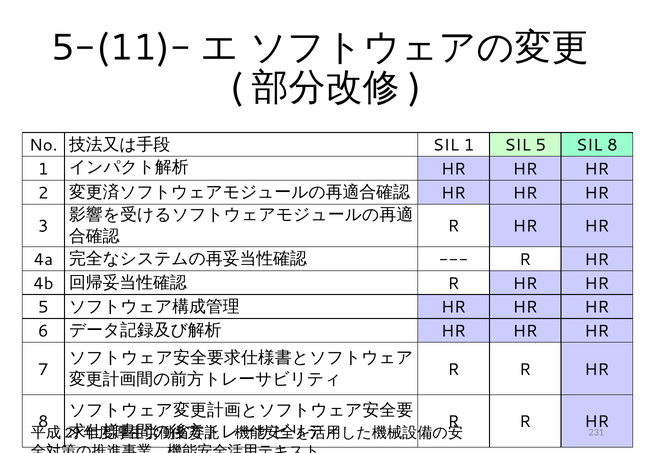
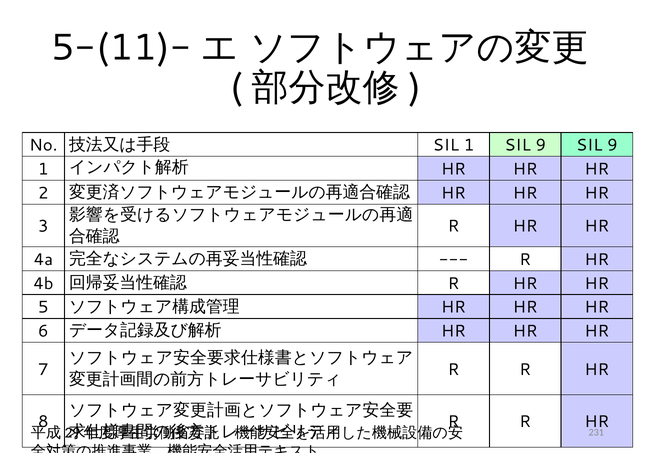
1 SIL 5: 5 -> 9 (541, 146)
8: 8 -> 9 (612, 146)
